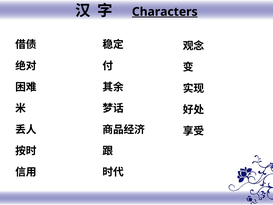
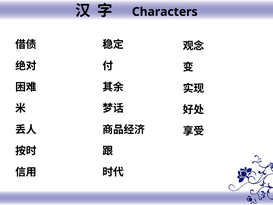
Characters underline: present -> none (165, 12)
